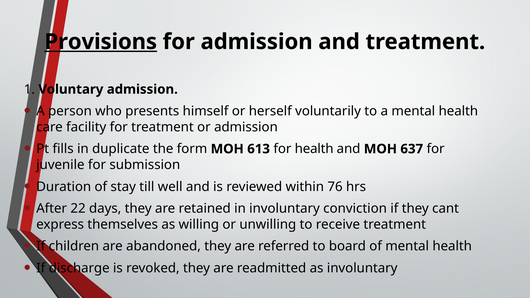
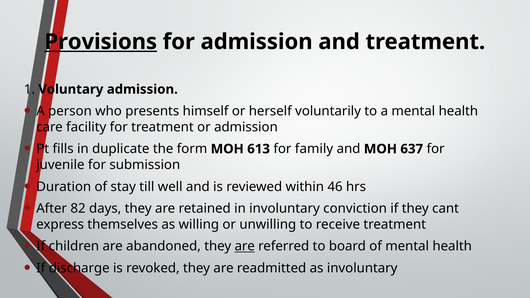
for health: health -> family (314, 149)
76: 76 -> 46 (335, 187)
22: 22 -> 82 (78, 209)
are underline: none -> present (245, 246)
